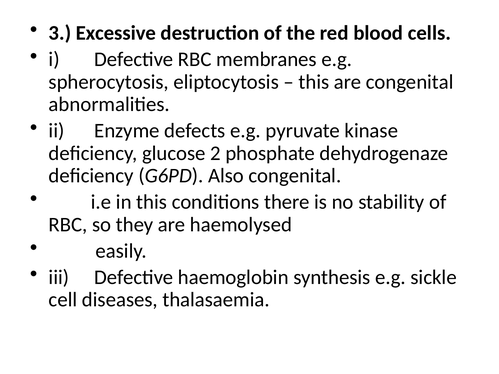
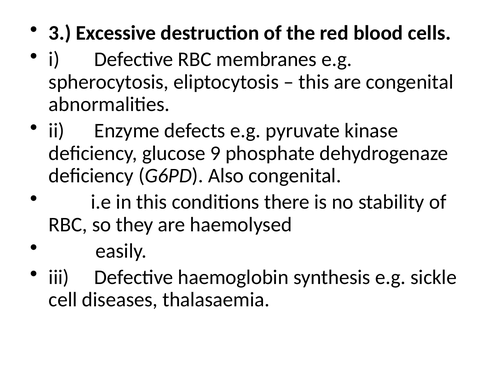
2: 2 -> 9 (215, 153)
